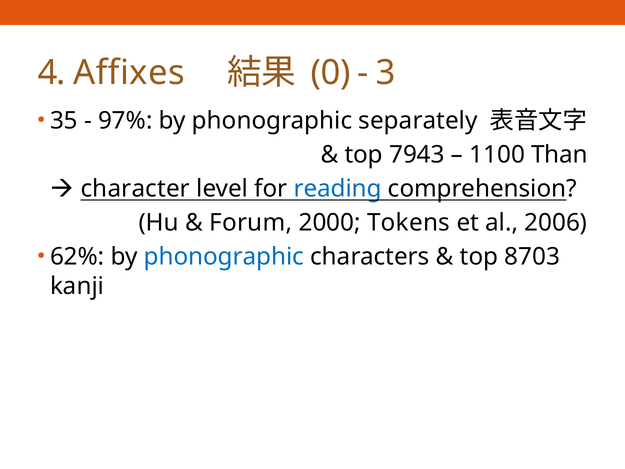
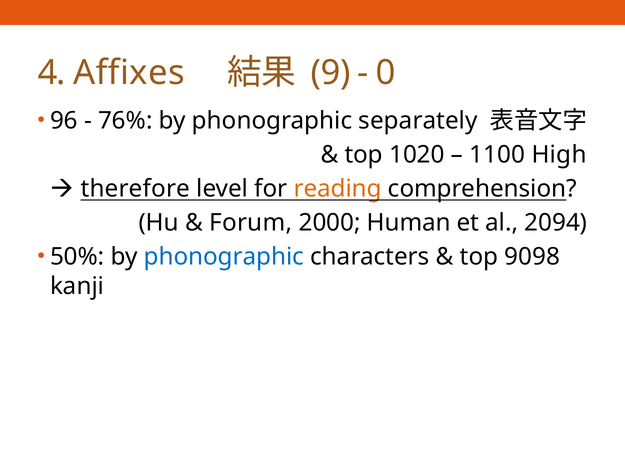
0: 0 -> 9 (331, 73)
3: 3 -> 0 (386, 73)
35: 35 -> 96 (64, 121)
97%: 97% -> 76% (125, 121)
7943: 7943 -> 1020 (417, 155)
Than: Than -> High (559, 155)
character: character -> therefore (135, 189)
reading colour: blue -> orange (338, 189)
Tokens: Tokens -> Human (409, 223)
2006: 2006 -> 2094 (556, 223)
62%: 62% -> 50% (77, 257)
8703: 8703 -> 9098 (532, 257)
